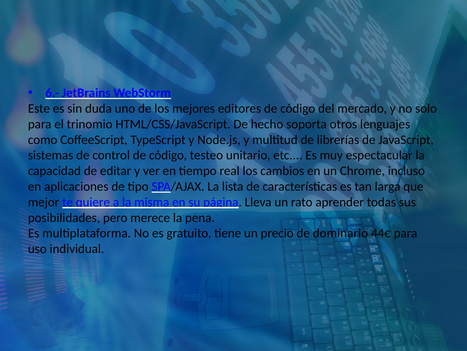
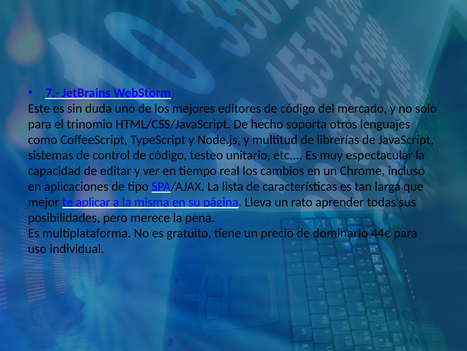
6.-: 6.- -> 7.- (52, 93)
quiere: quiere -> aplicar (93, 202)
